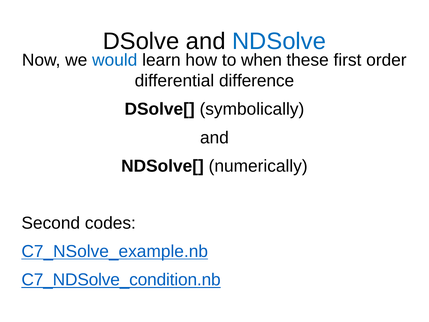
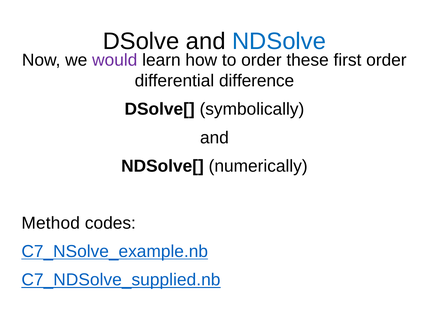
would colour: blue -> purple (115, 60)
to when: when -> order (261, 60)
Second: Second -> Method (51, 223)
C7_NDSolve_condition.nb: C7_NDSolve_condition.nb -> C7_NDSolve_supplied.nb (121, 280)
